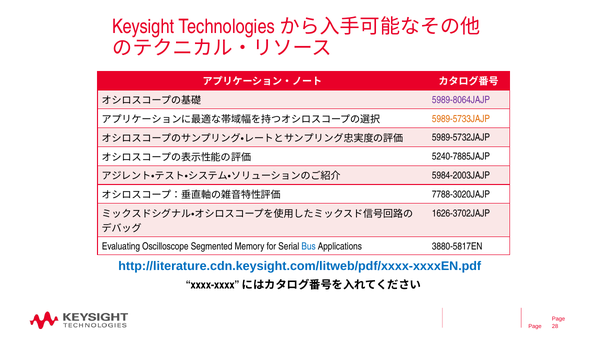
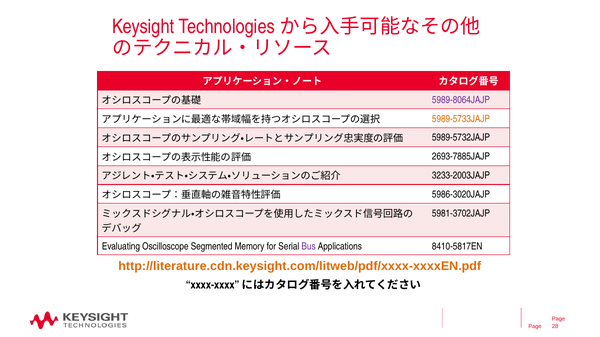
5240-7885JAJP: 5240-7885JAJP -> 2693-7885JAJP (461, 157)
5984-2003JAJP: 5984-2003JAJP -> 3233-2003JAJP (461, 176)
7788-3020JAJP: 7788-3020JAJP -> 5986-3020JAJP (461, 195)
1626-3702JAJP: 1626-3702JAJP -> 5981-3702JAJP (461, 214)
Bus colour: blue -> purple (309, 247)
3880-5817EN: 3880-5817EN -> 8410-5817EN (457, 247)
http://literature.cdn.keysight.com/litweb/pdf/xxxx-xxxxEN.pdf colour: blue -> orange (300, 267)
